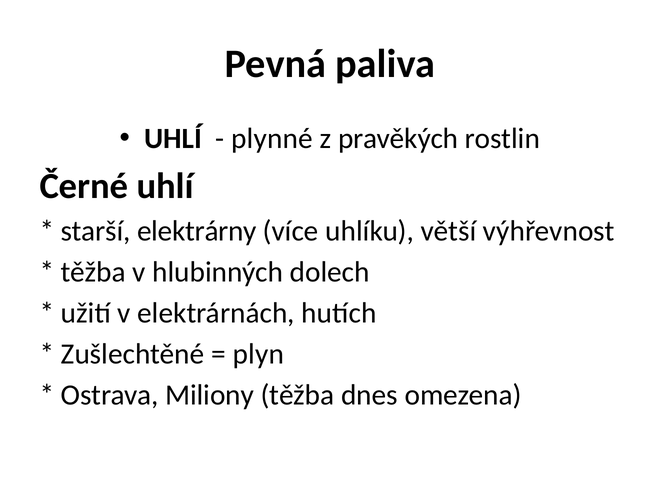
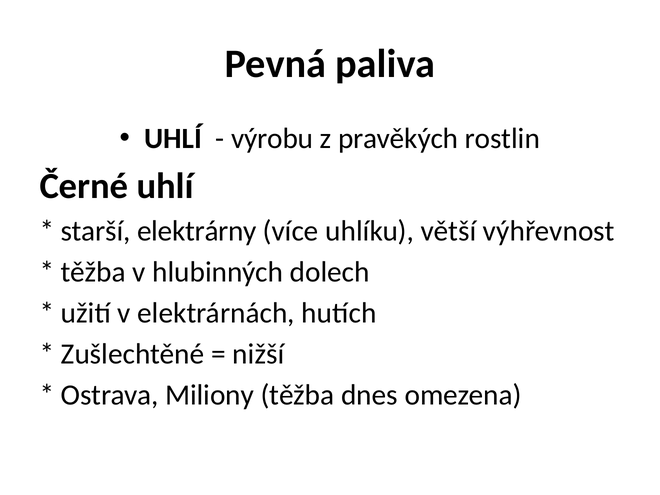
plynné: plynné -> výrobu (272, 138)
plyn: plyn -> nižší (258, 354)
